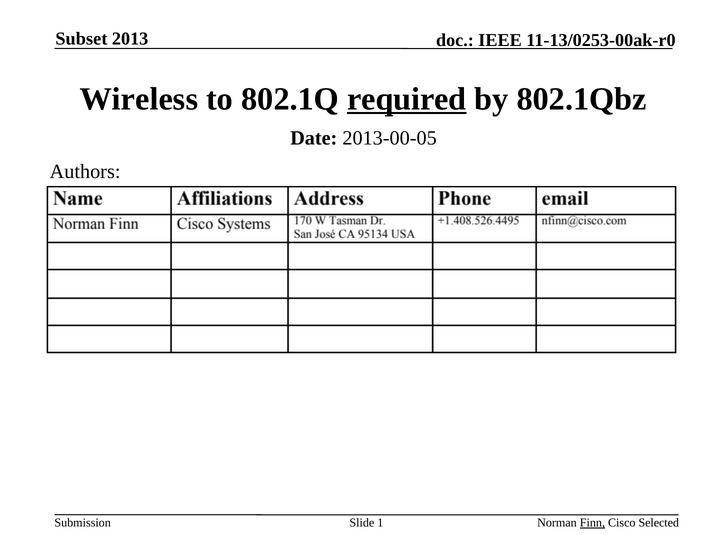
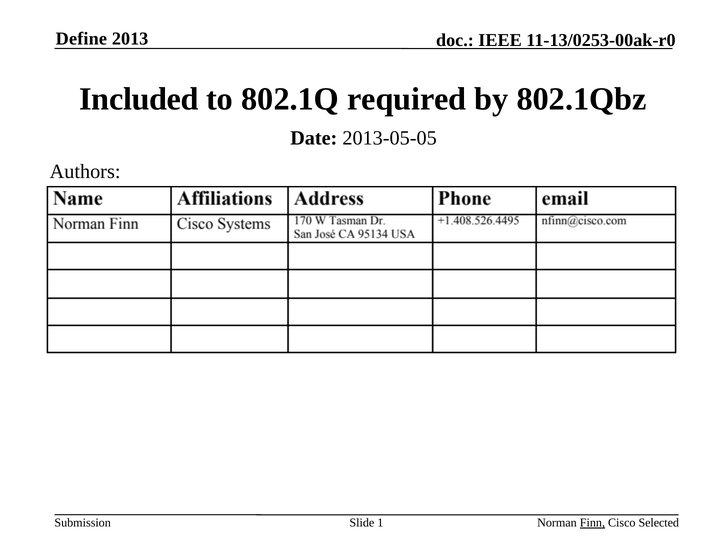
Subset: Subset -> Define (81, 39)
Wireless: Wireless -> Included (139, 99)
required underline: present -> none (407, 99)
2013-00-05: 2013-00-05 -> 2013-05-05 (390, 138)
